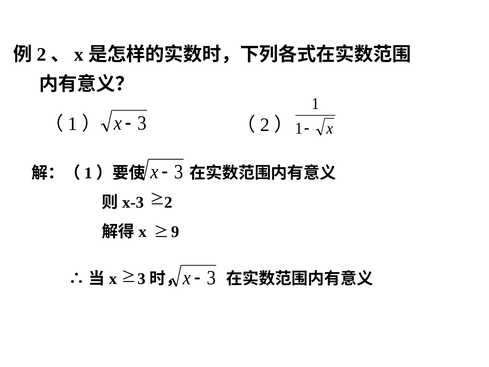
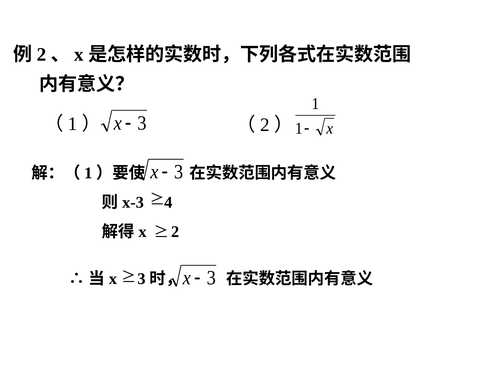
2: 2 -> 4 (168, 202)
9: 9 -> 2 (175, 232)
